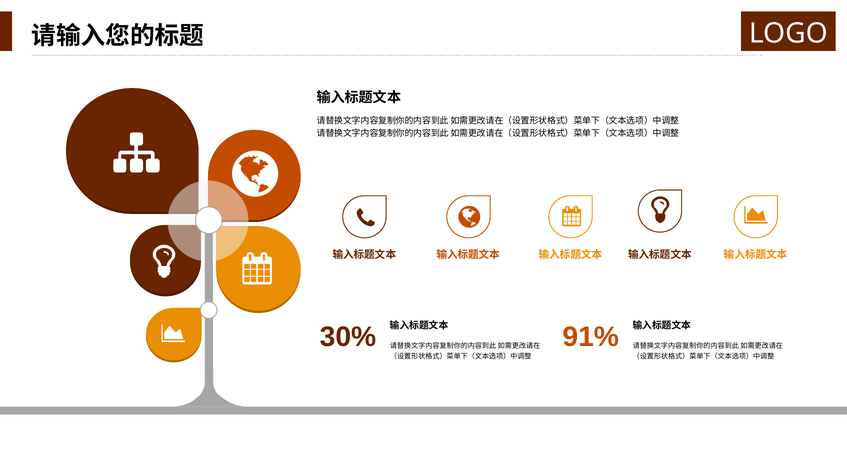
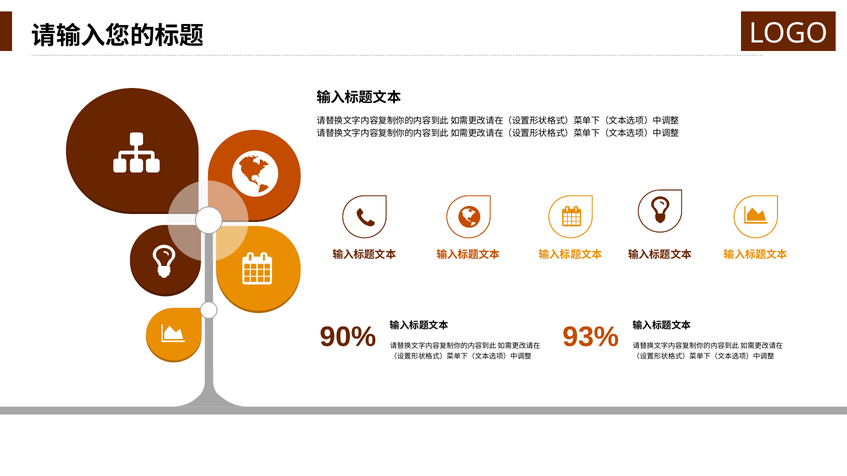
30%: 30% -> 90% (348, 337)
91%: 91% -> 93% (591, 337)
